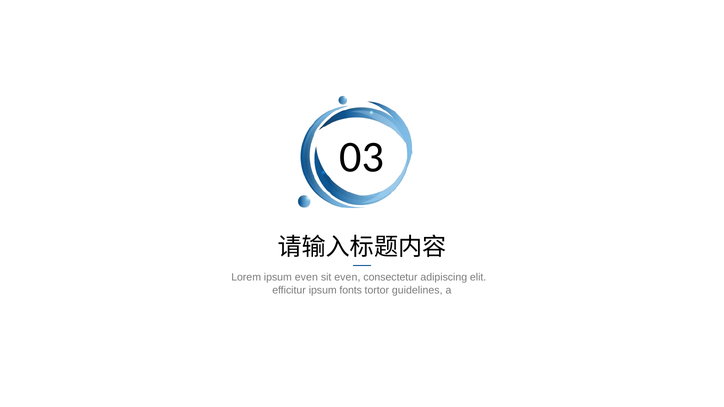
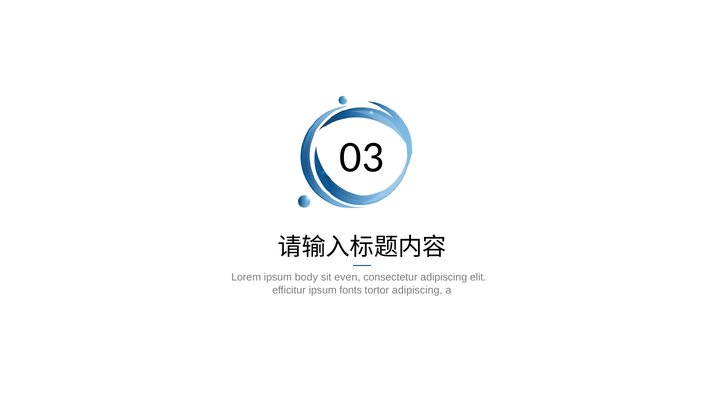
ipsum even: even -> body (306, 278)
tortor guidelines: guidelines -> adipiscing (417, 290)
